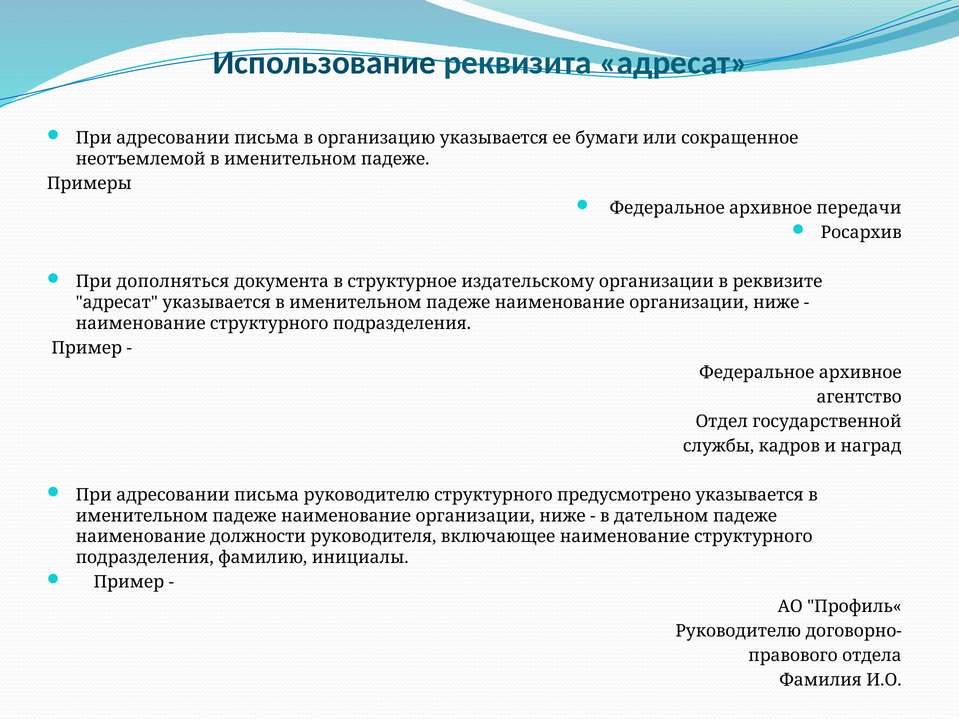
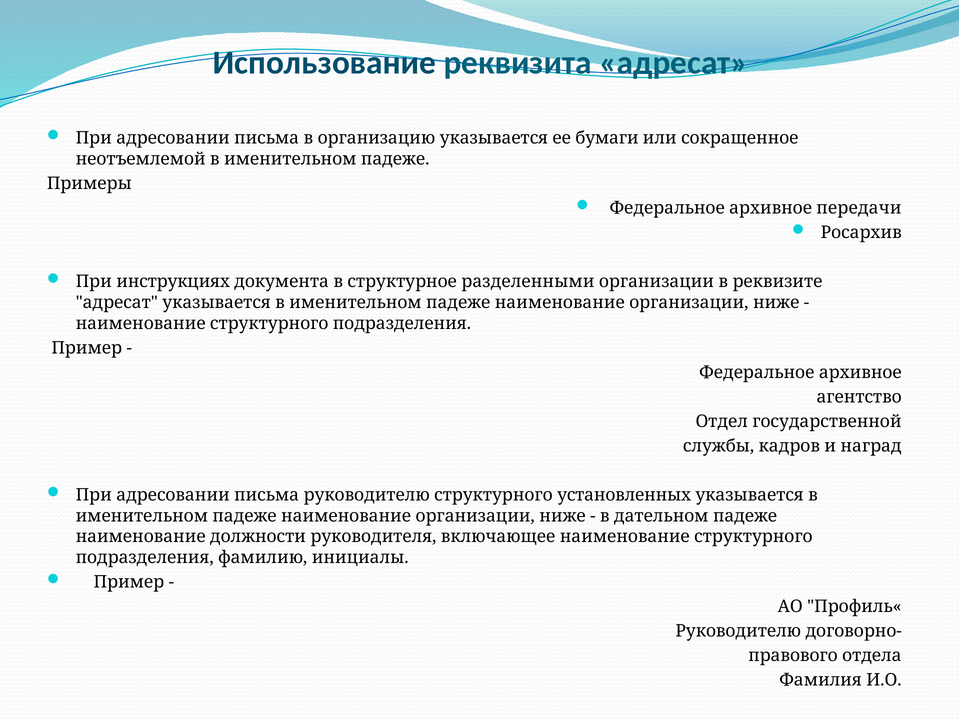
дополняться: дополняться -> инструкциях (173, 282)
издательскому: издательскому -> разделенными (528, 282)
предусмотрено: предусмотрено -> установленных (624, 495)
